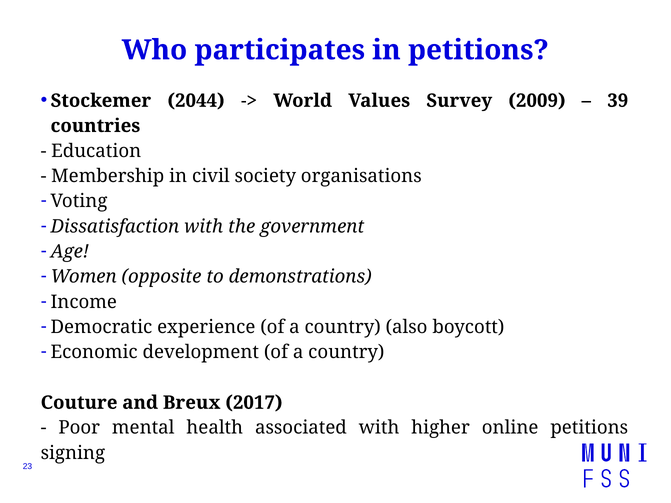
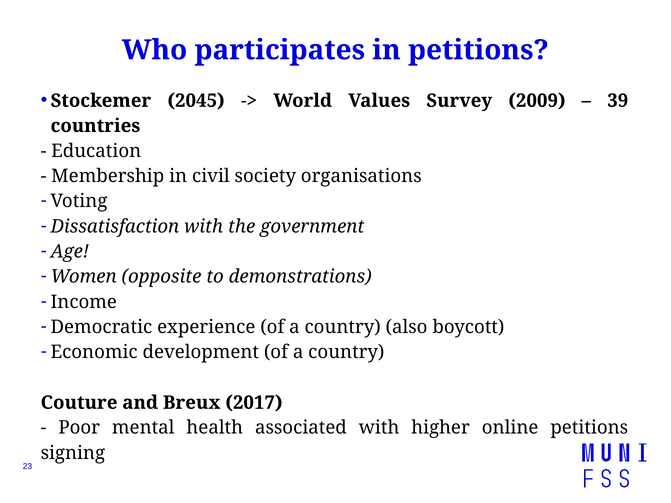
2044: 2044 -> 2045 (196, 101)
